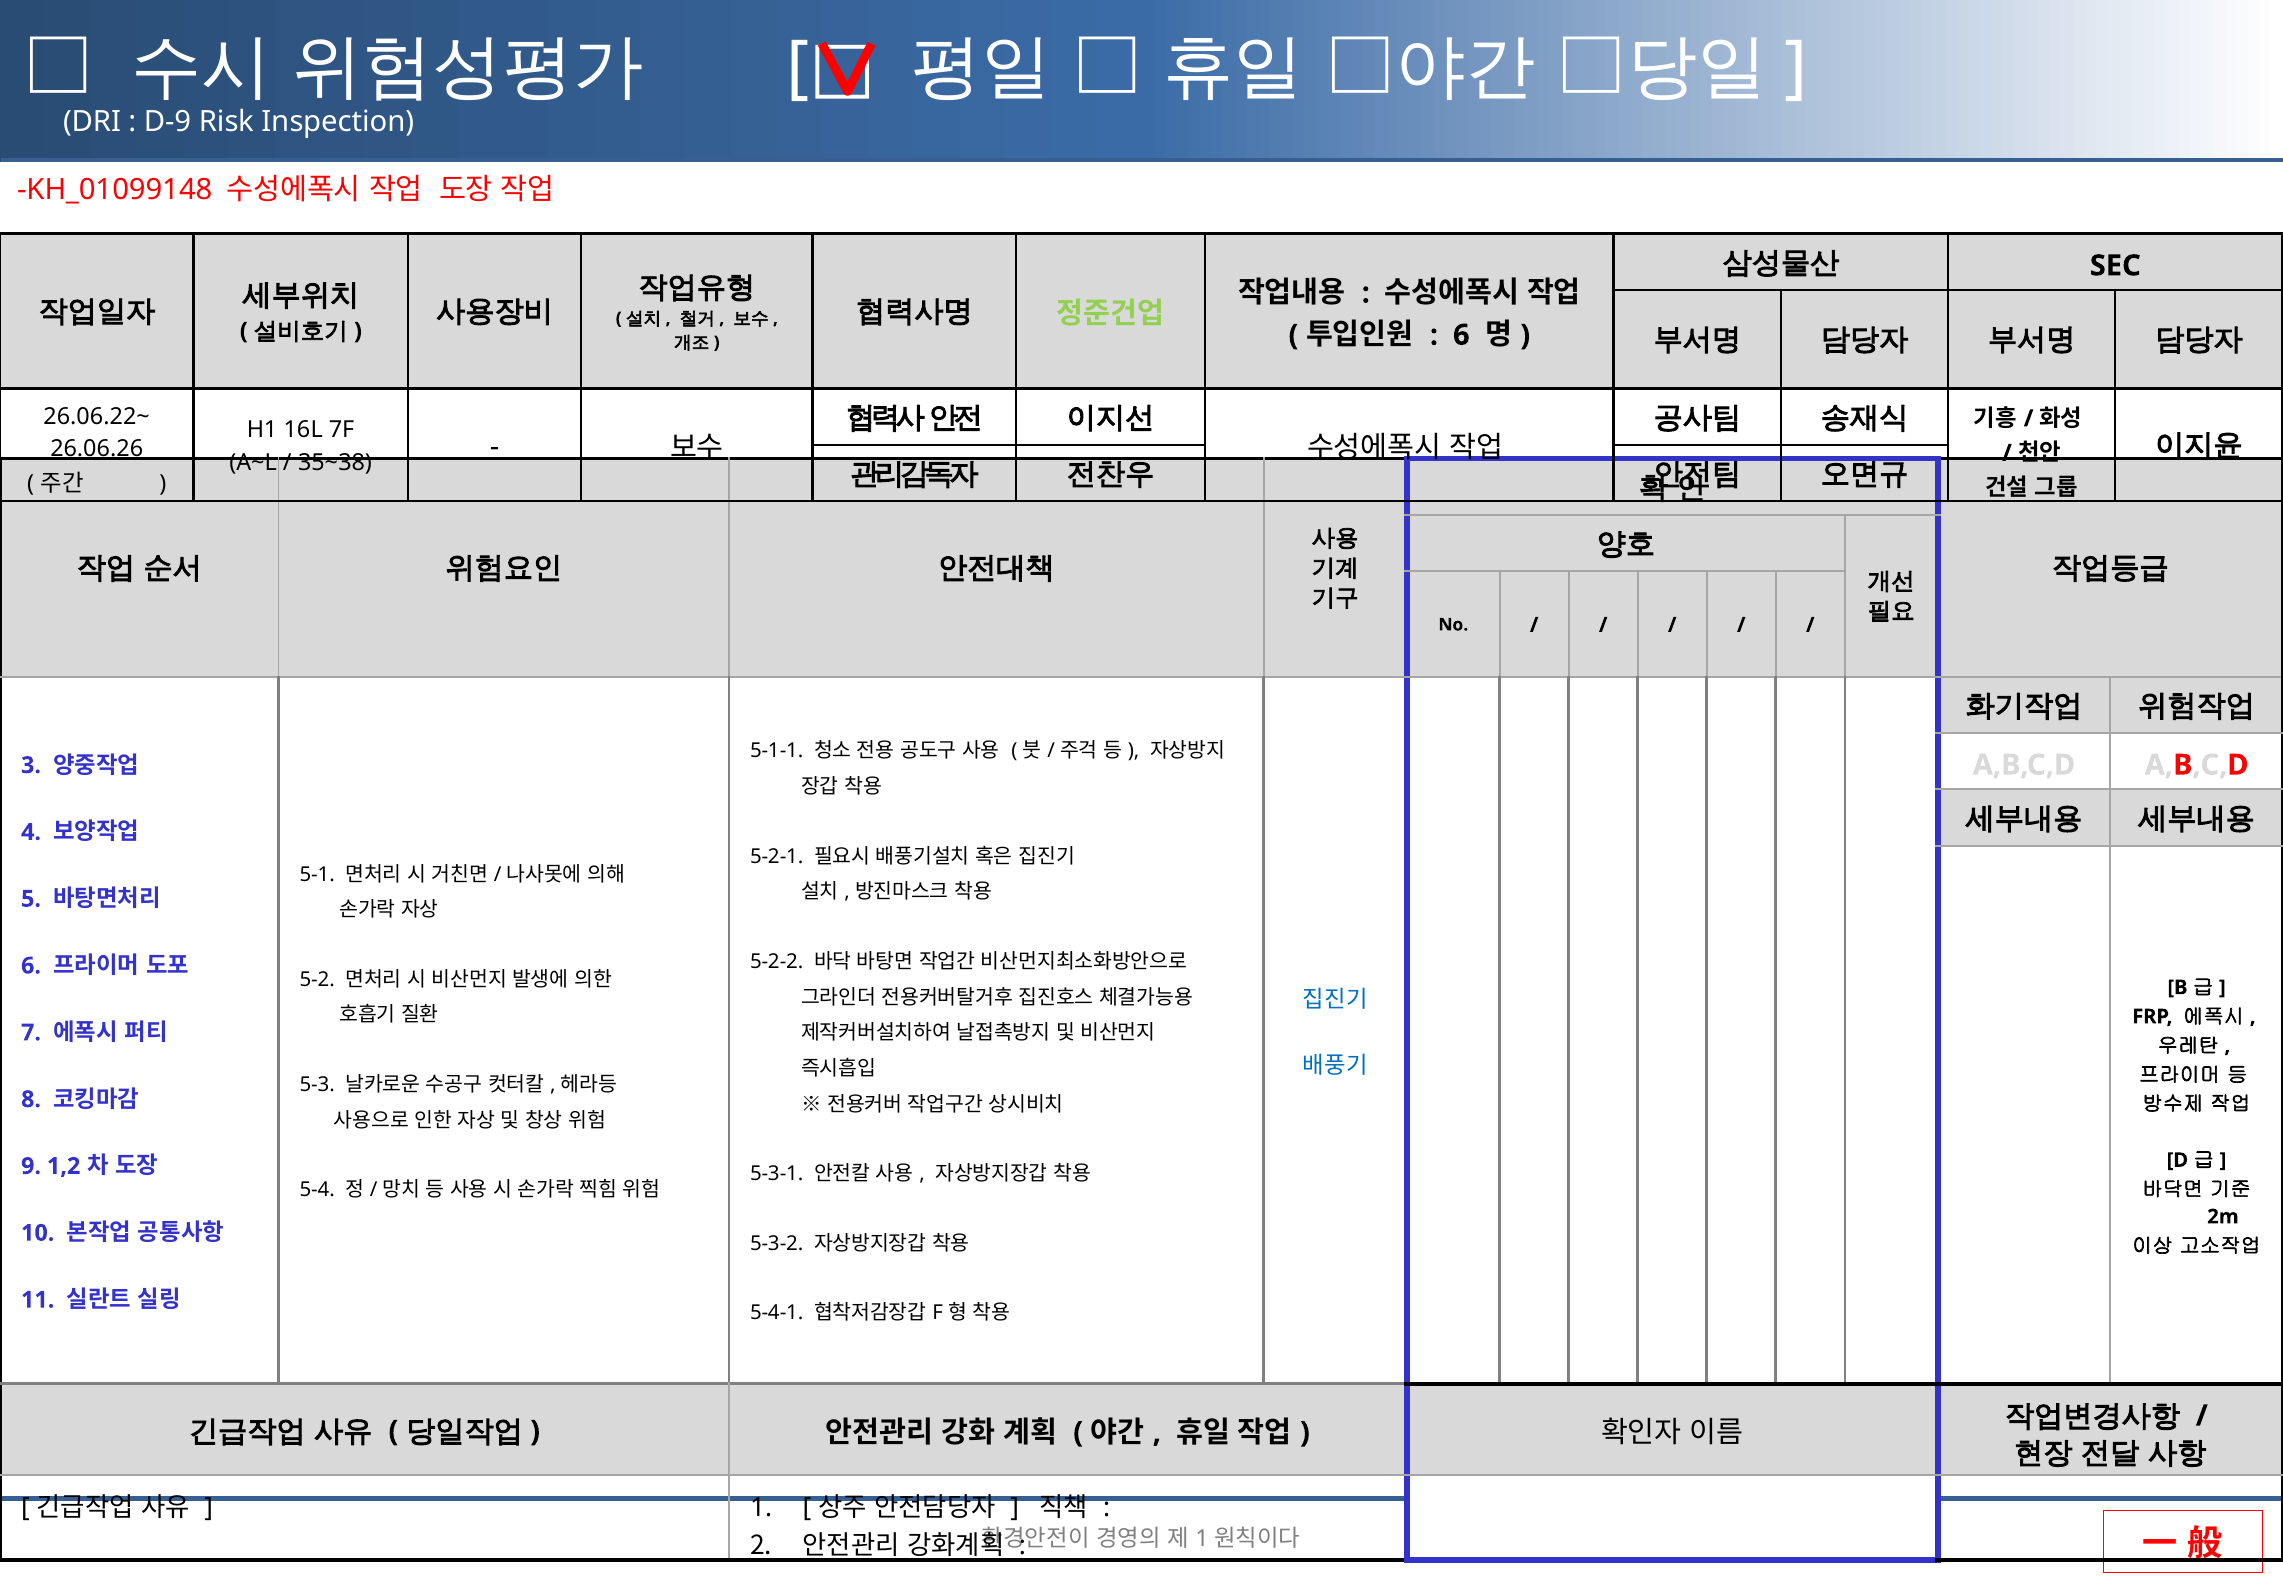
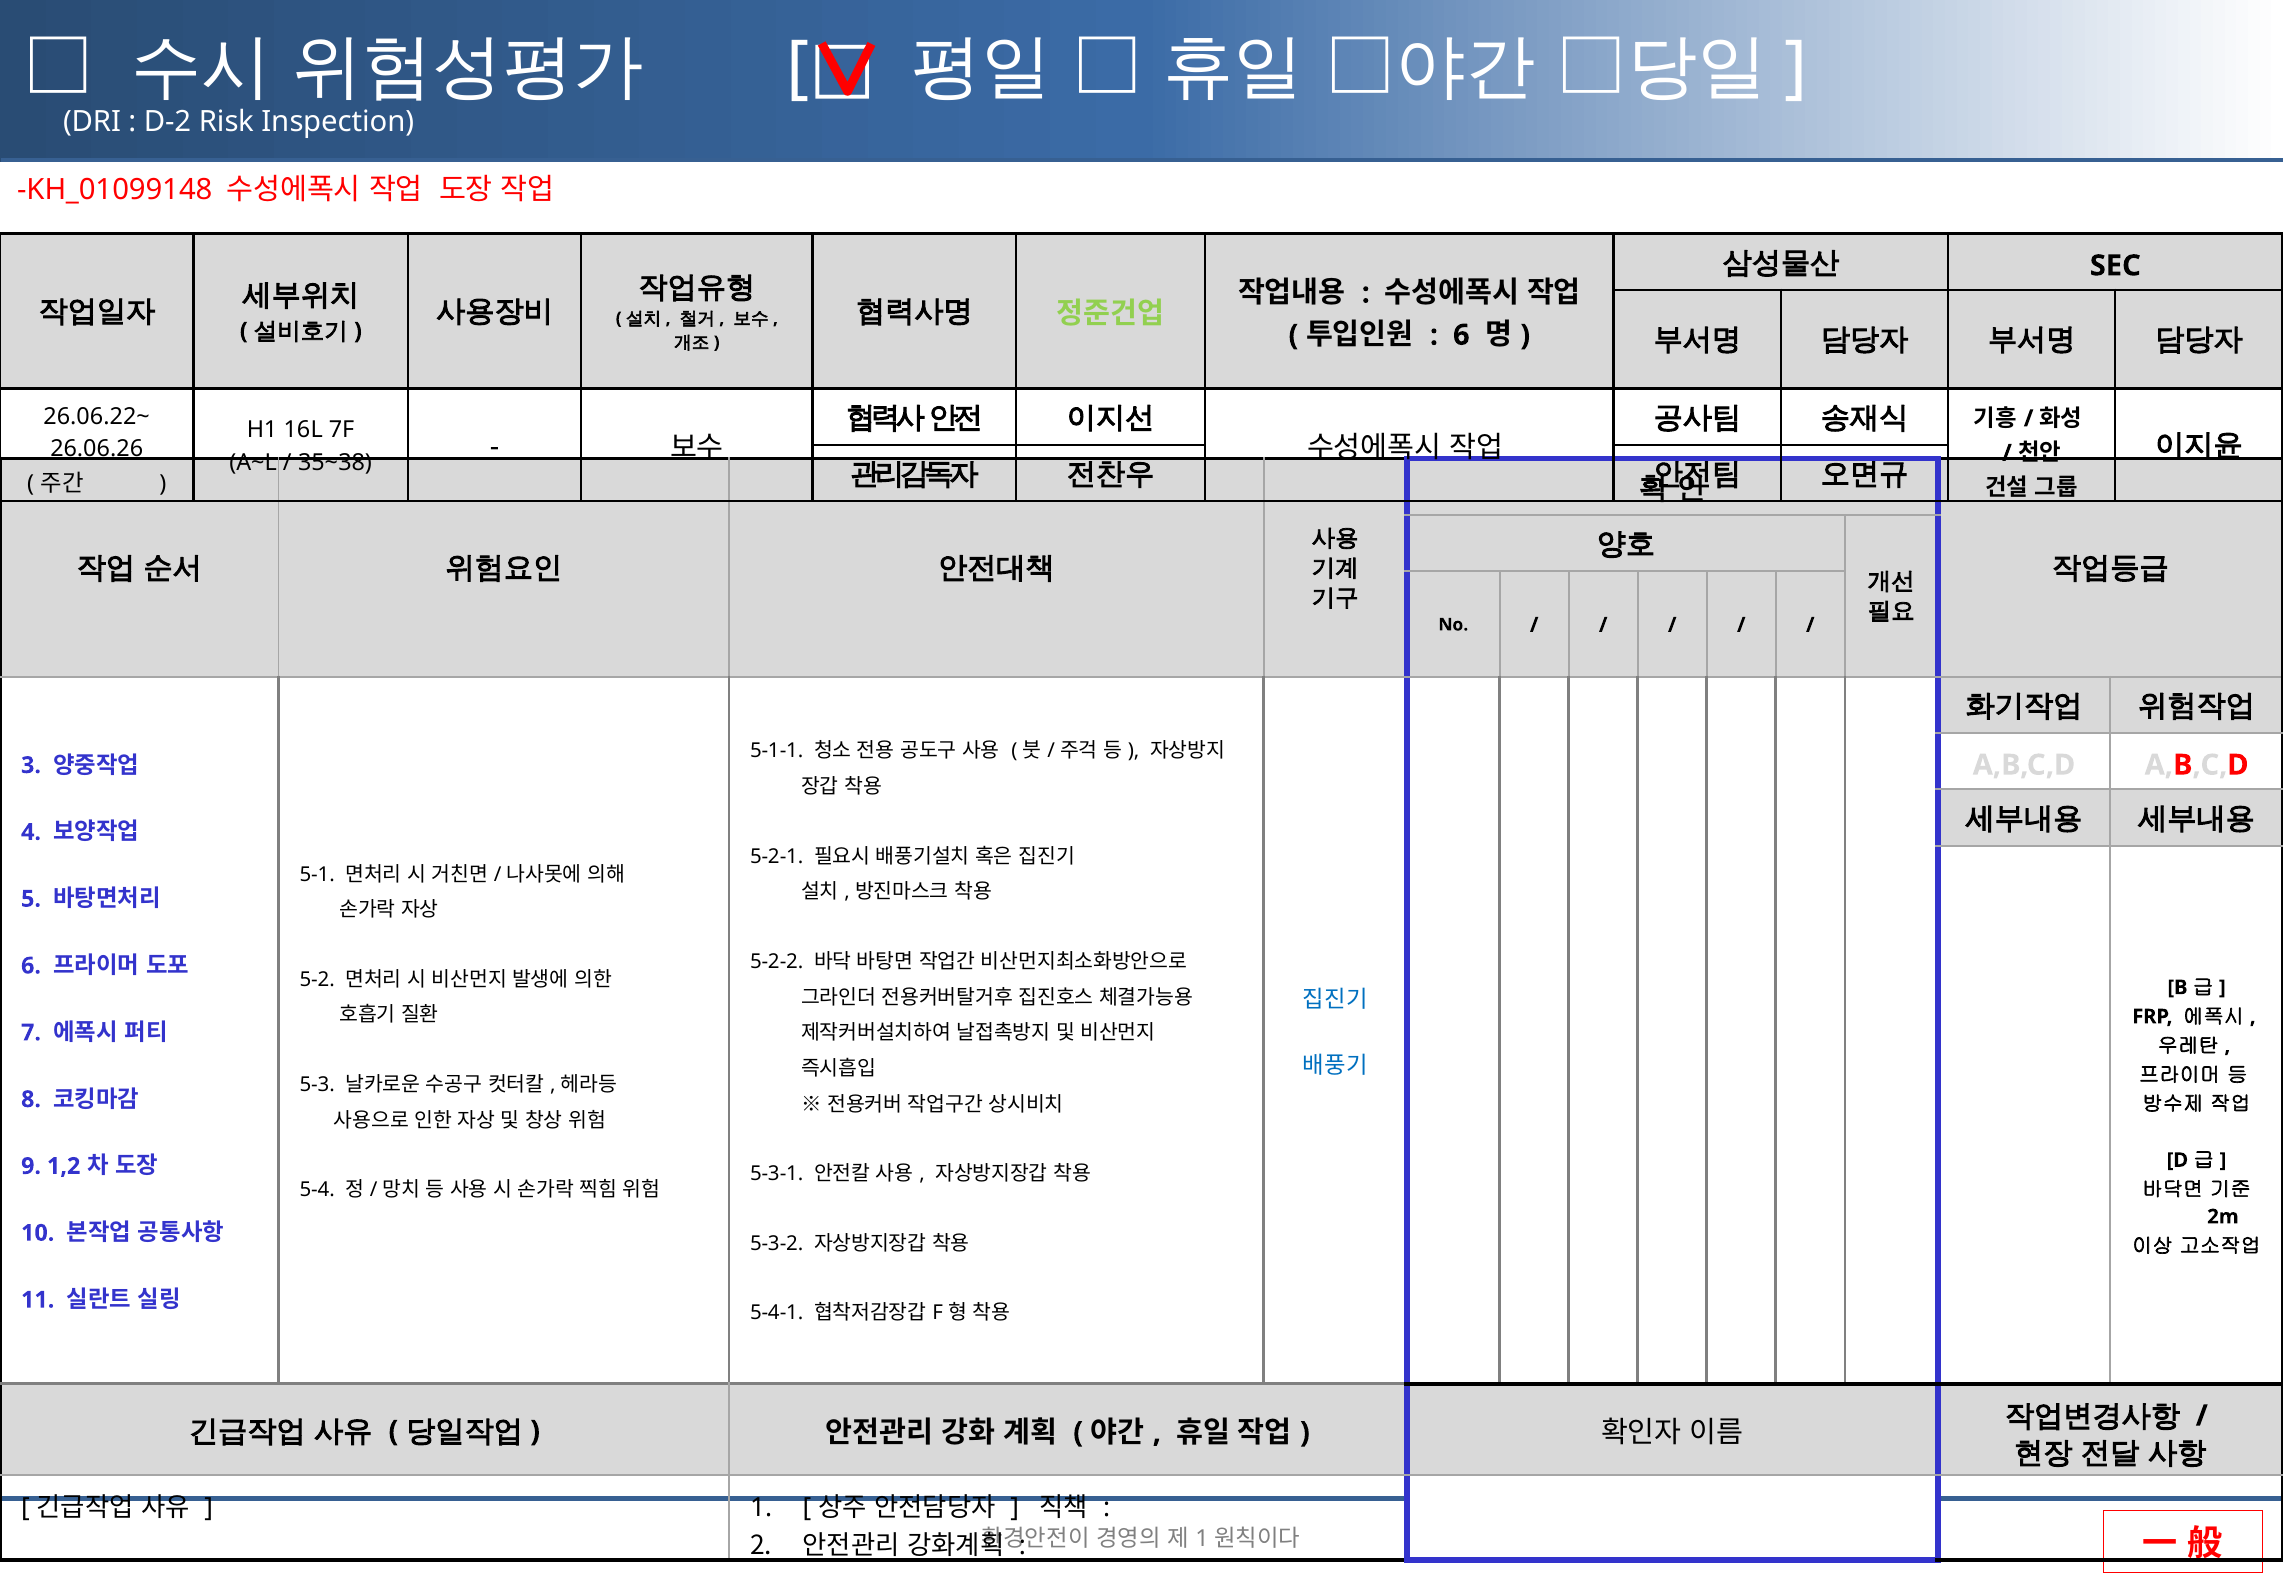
D-9: D-9 -> D-2 (168, 121)
